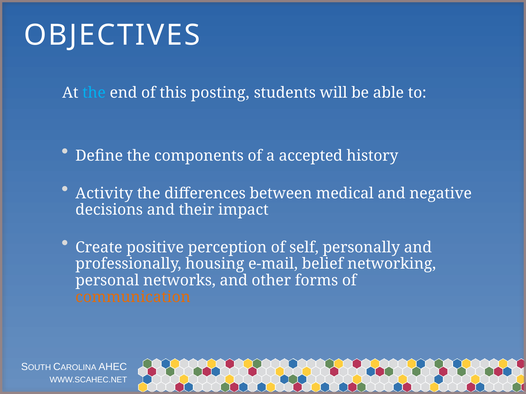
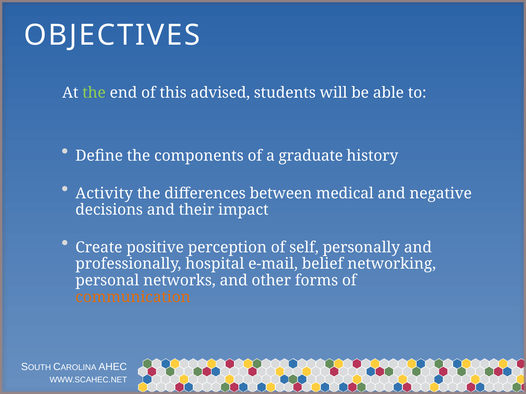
the colour: light blue -> light green (94, 93)
posting: posting -> advised (220, 93)
accepted: accepted -> graduate (311, 156)
housing: housing -> hospital (215, 264)
